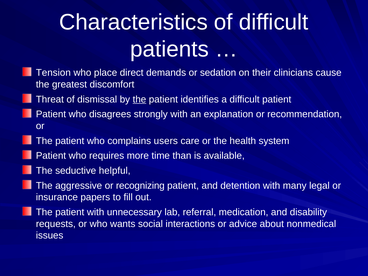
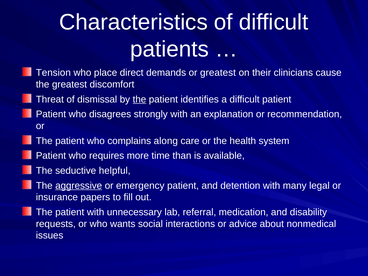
or sedation: sedation -> greatest (218, 73)
users: users -> along (166, 141)
aggressive underline: none -> present (79, 186)
recognizing: recognizing -> emergency (140, 186)
